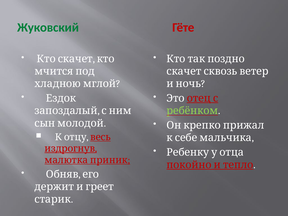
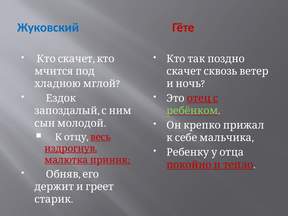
Жуковский colour: green -> blue (48, 28)
